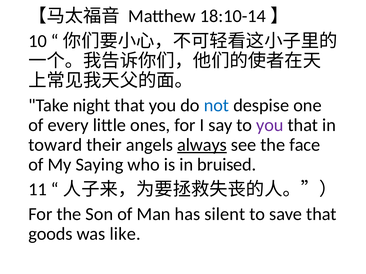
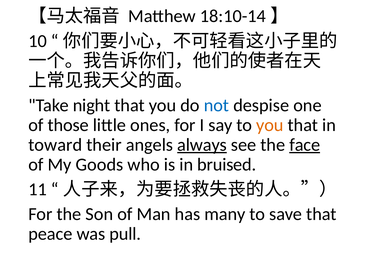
every: every -> those (68, 125)
you colour: purple -> orange (270, 125)
face underline: none -> present (305, 145)
Saying: Saying -> Goods (99, 165)
silent: silent -> many (225, 214)
goods: goods -> peace (50, 234)
like: like -> pull (125, 234)
